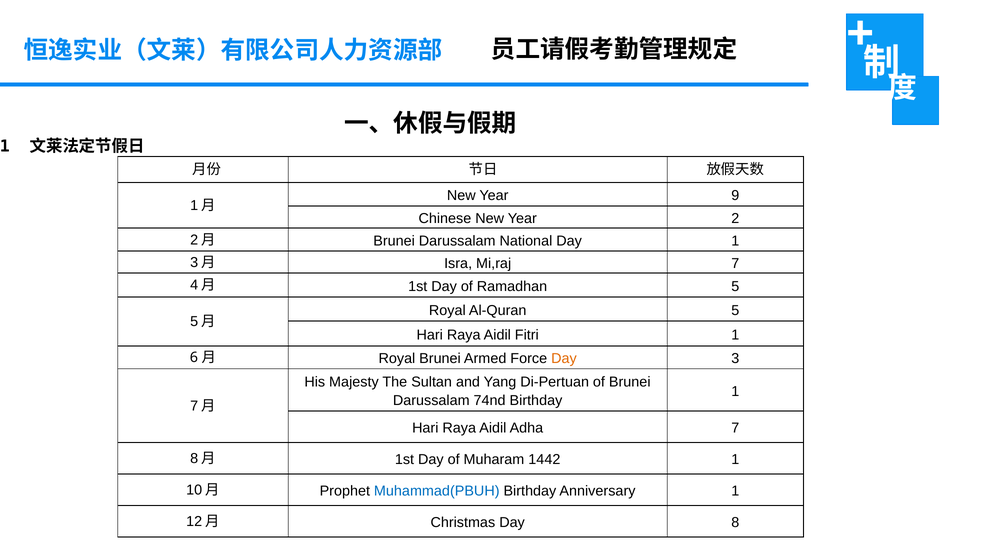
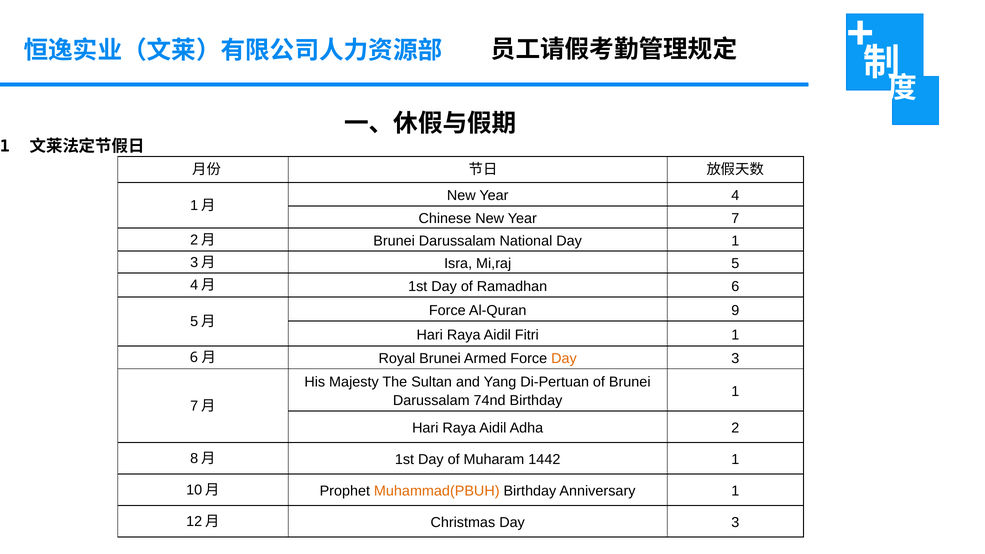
9: 9 -> 4 (735, 196)
2: 2 -> 7 (735, 218)
Mi,raj 7: 7 -> 5 (735, 263)
Ramadhan 5: 5 -> 6 (735, 286)
Royal: Royal -> Force (447, 310)
Al-Quran 5: 5 -> 9 (735, 310)
Adha 7: 7 -> 2 (735, 428)
Muhammad(PBUH colour: blue -> orange (437, 491)
Christmas Day 8: 8 -> 3 (735, 523)
